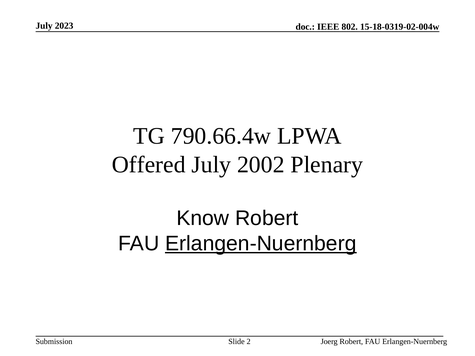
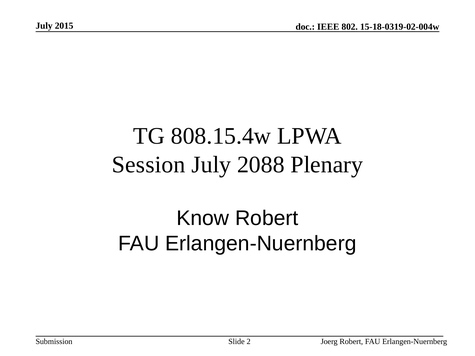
2023: 2023 -> 2015 (64, 26)
790.66.4w: 790.66.4w -> 808.15.4w (221, 136)
Offered: Offered -> Session (149, 165)
2002: 2002 -> 2088 (261, 165)
Erlangen-Nuernberg underline: present -> none (261, 244)
